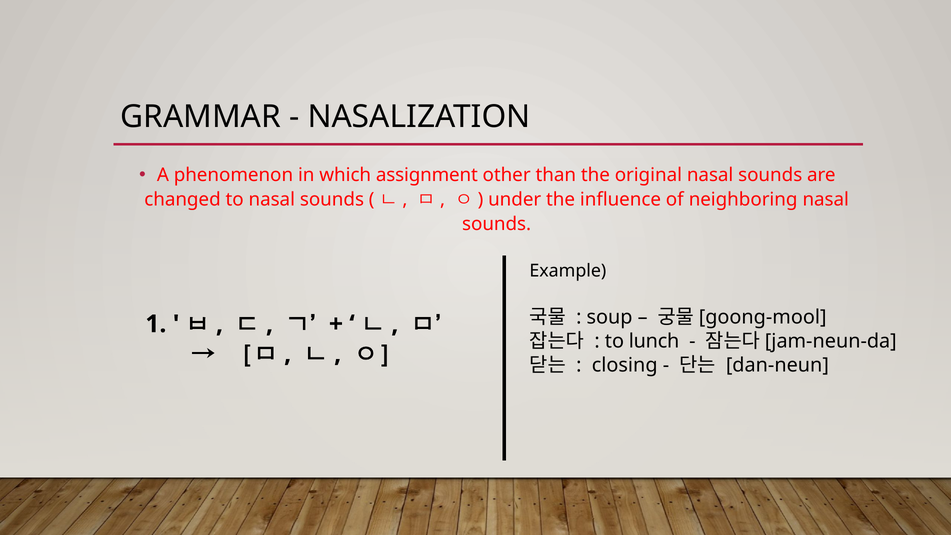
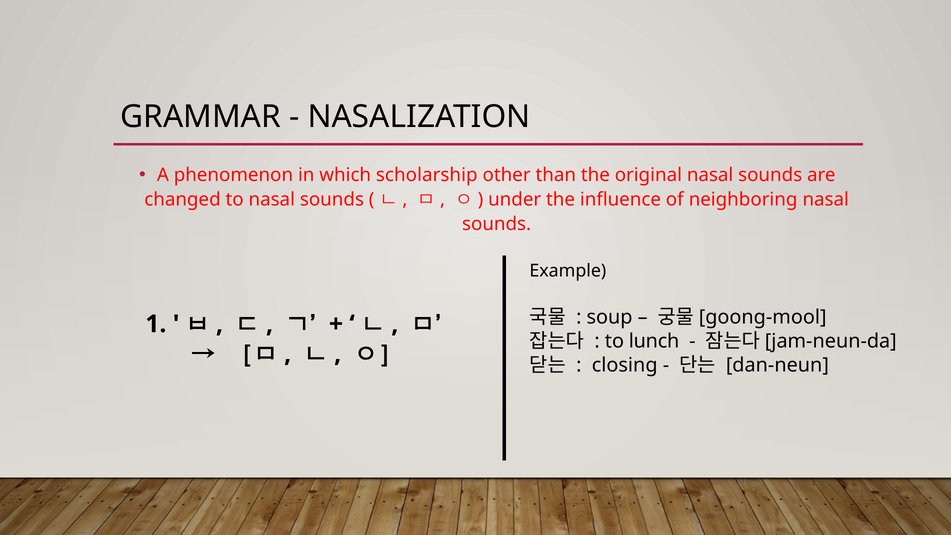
assignment: assignment -> scholarship (427, 175)
